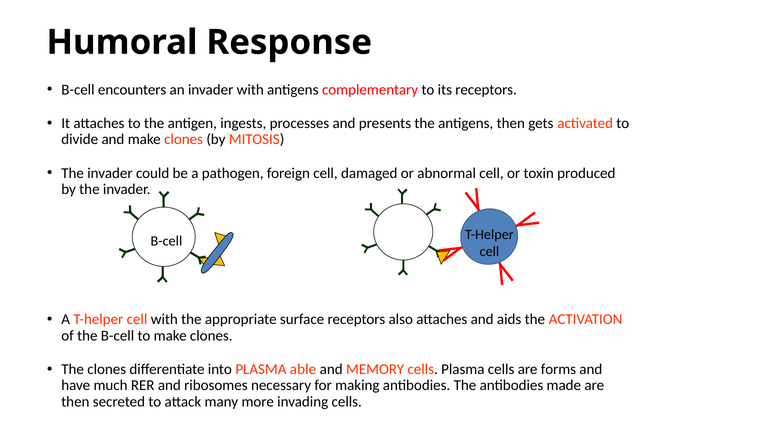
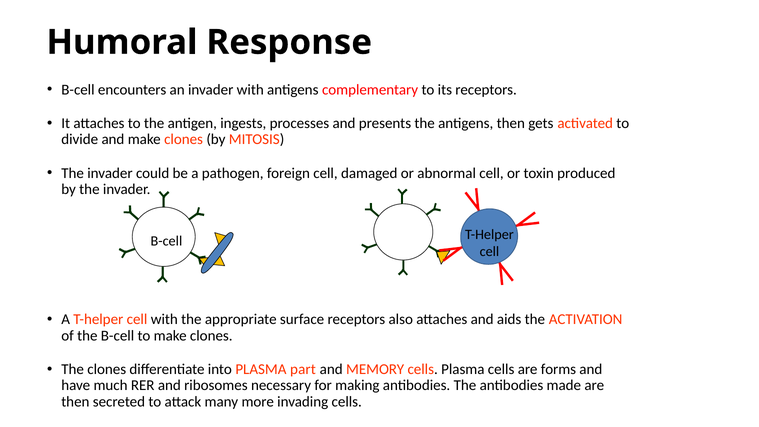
able: able -> part (303, 369)
